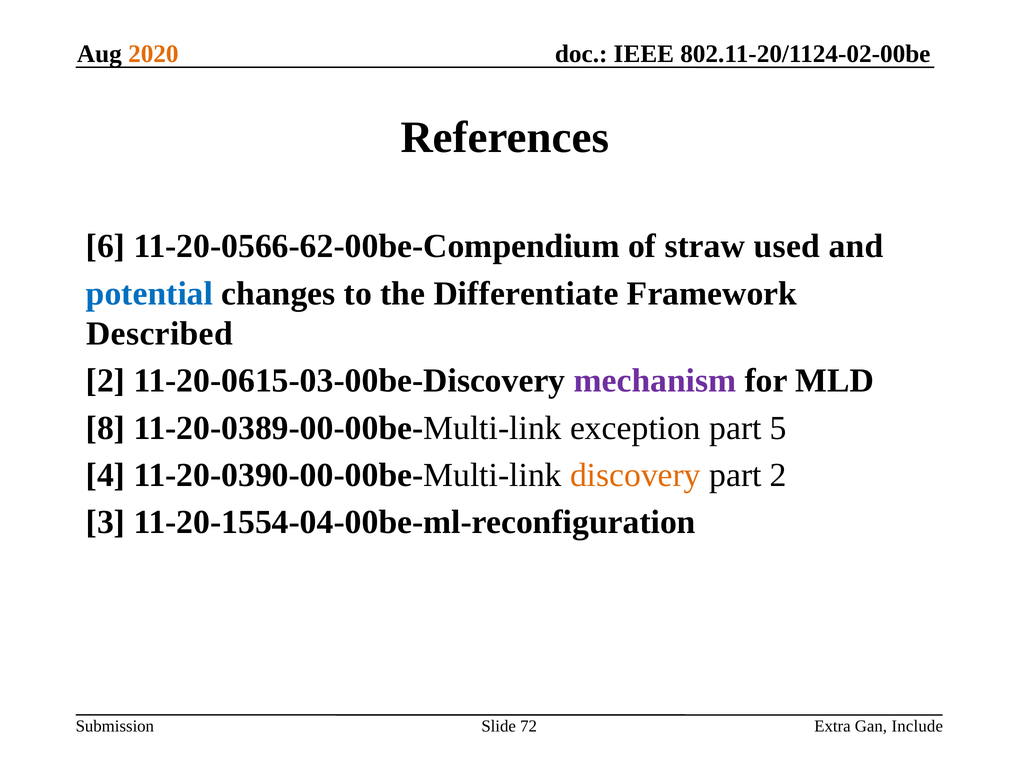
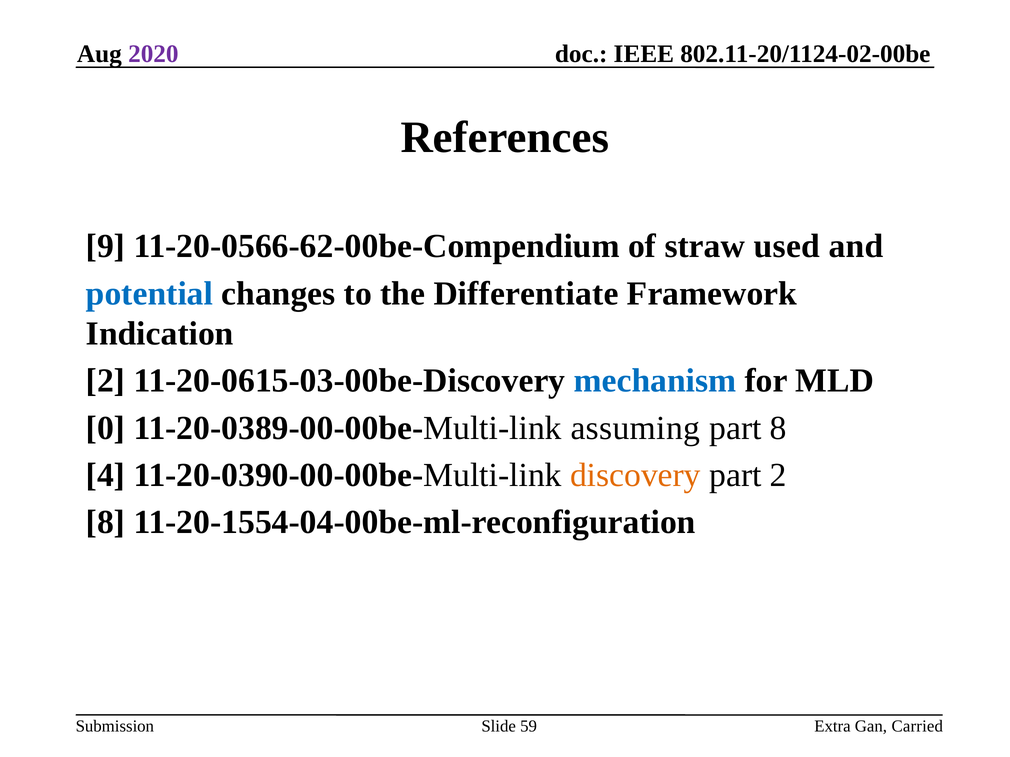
2020 colour: orange -> purple (153, 54)
6: 6 -> 9 (106, 246)
Described: Described -> Indication (160, 334)
mechanism colour: purple -> blue (655, 381)
8: 8 -> 0 (106, 428)
exception: exception -> assuming (635, 428)
part 5: 5 -> 8 (778, 428)
3: 3 -> 8 (106, 522)
Include: Include -> Carried (917, 726)
72: 72 -> 59 (529, 726)
